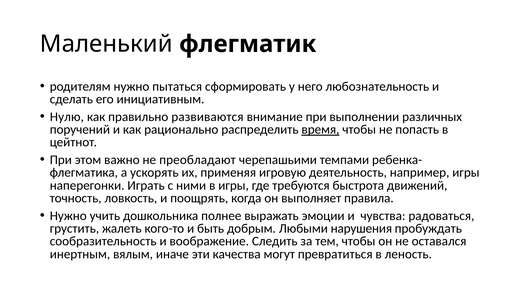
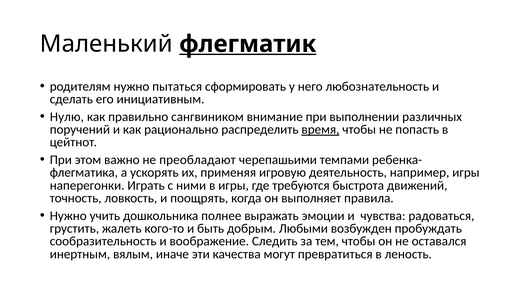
флегматик underline: none -> present (248, 44)
развиваются: развиваются -> сангвиником (207, 117)
нарушения: нарушения -> возбужден (361, 228)
